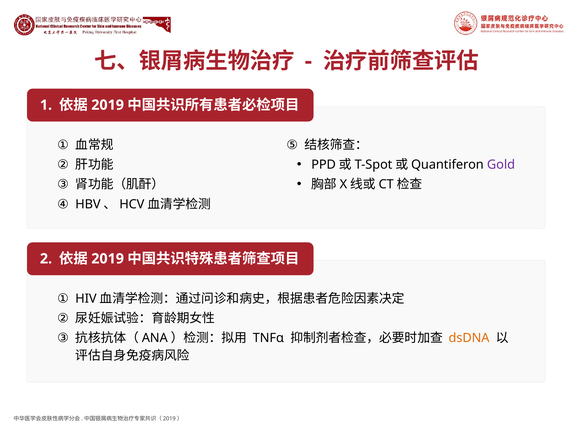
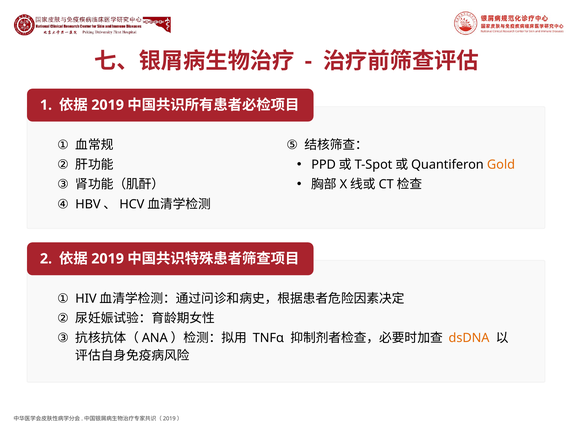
Gold colour: purple -> orange (501, 165)
